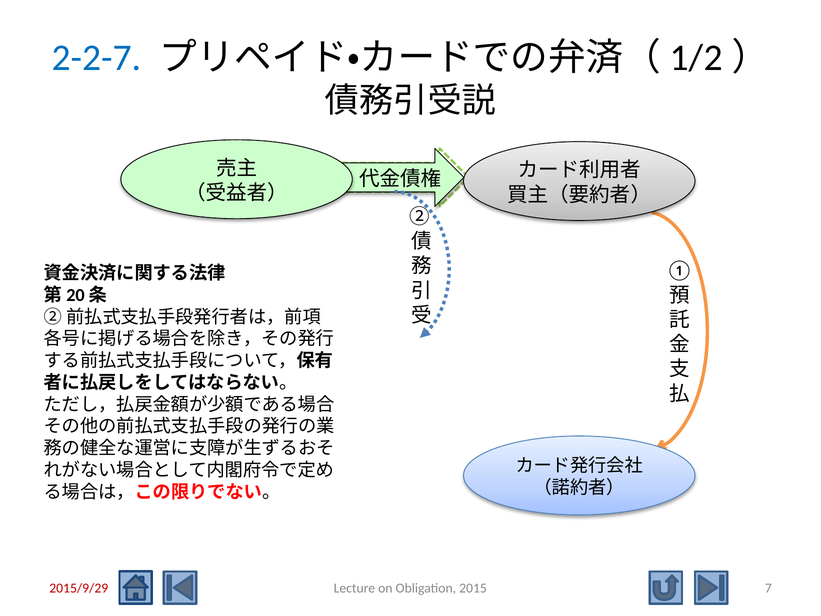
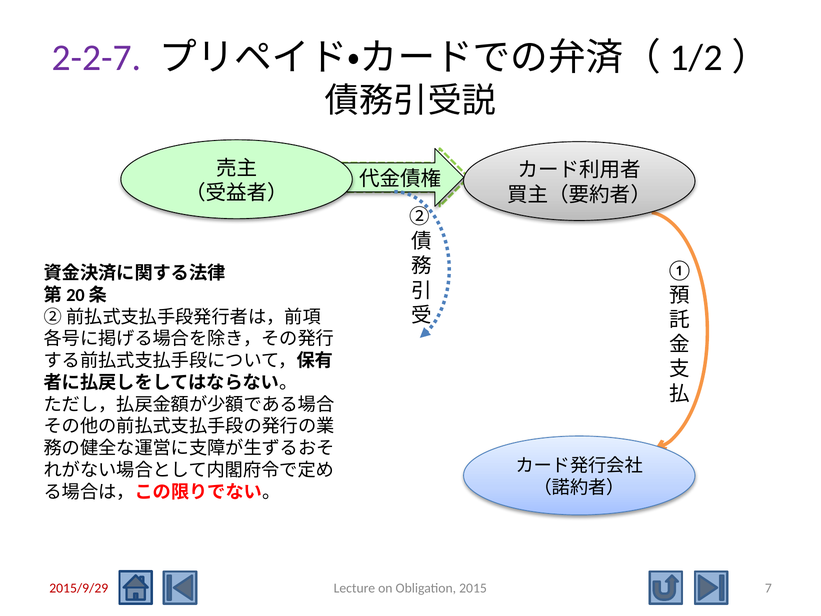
2-2-7 colour: blue -> purple (97, 58)
